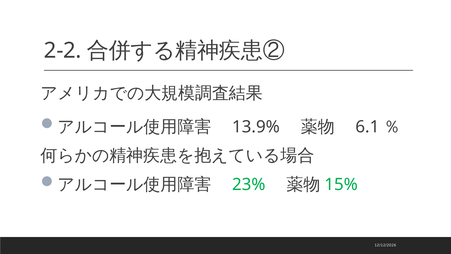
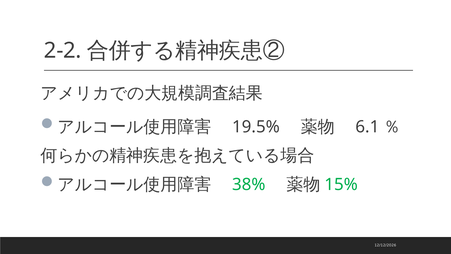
13.9%: 13.9% -> 19.5% (256, 127)
23%: 23% -> 38% (249, 184)
